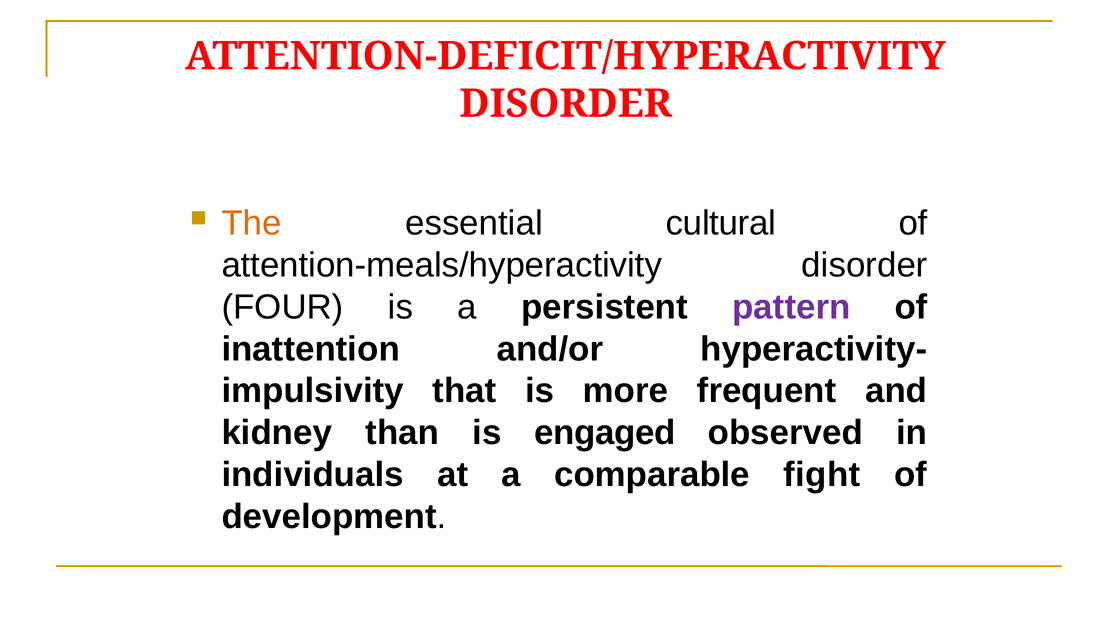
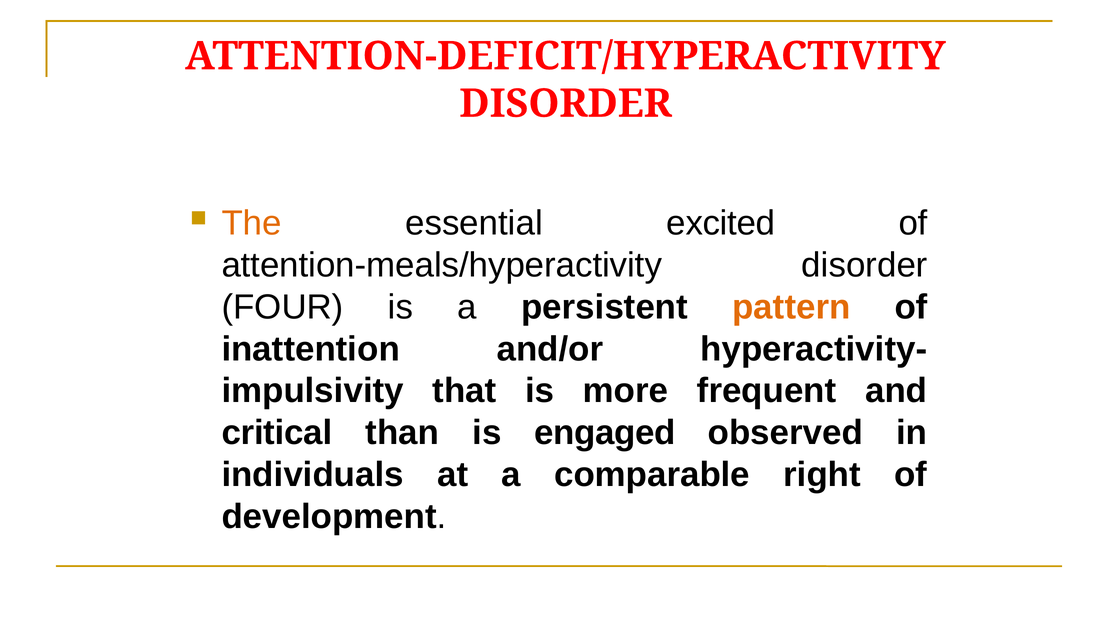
cultural: cultural -> excited (721, 223)
pattern colour: purple -> orange (791, 307)
kidney: kidney -> critical (277, 433)
fight: fight -> right (822, 475)
